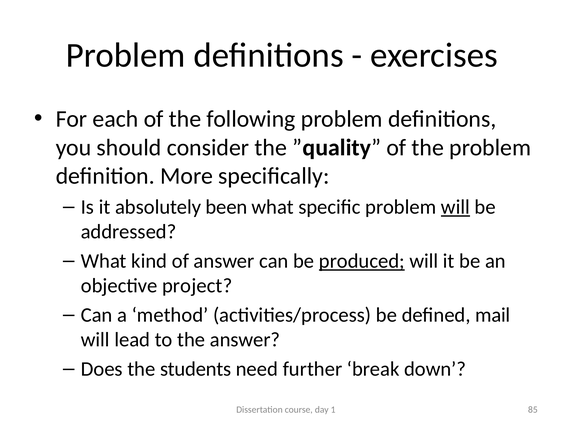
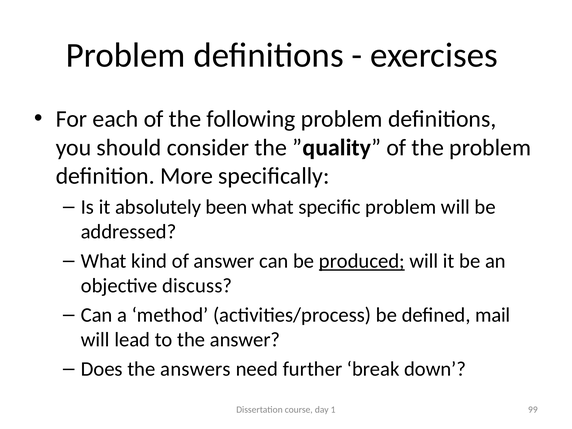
will underline: present -> none (455, 207)
project: project -> discuss (197, 286)
students: students -> answers (195, 369)
85: 85 -> 99 (533, 410)
